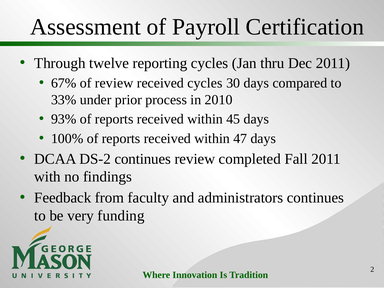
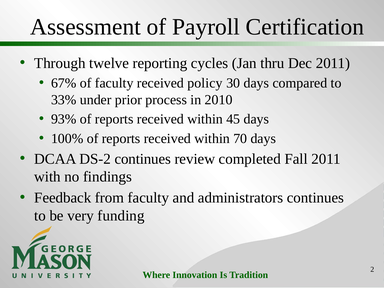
of review: review -> faculty (114, 83)
received cycles: cycles -> policy (205, 83)
47: 47 -> 70 (240, 139)
